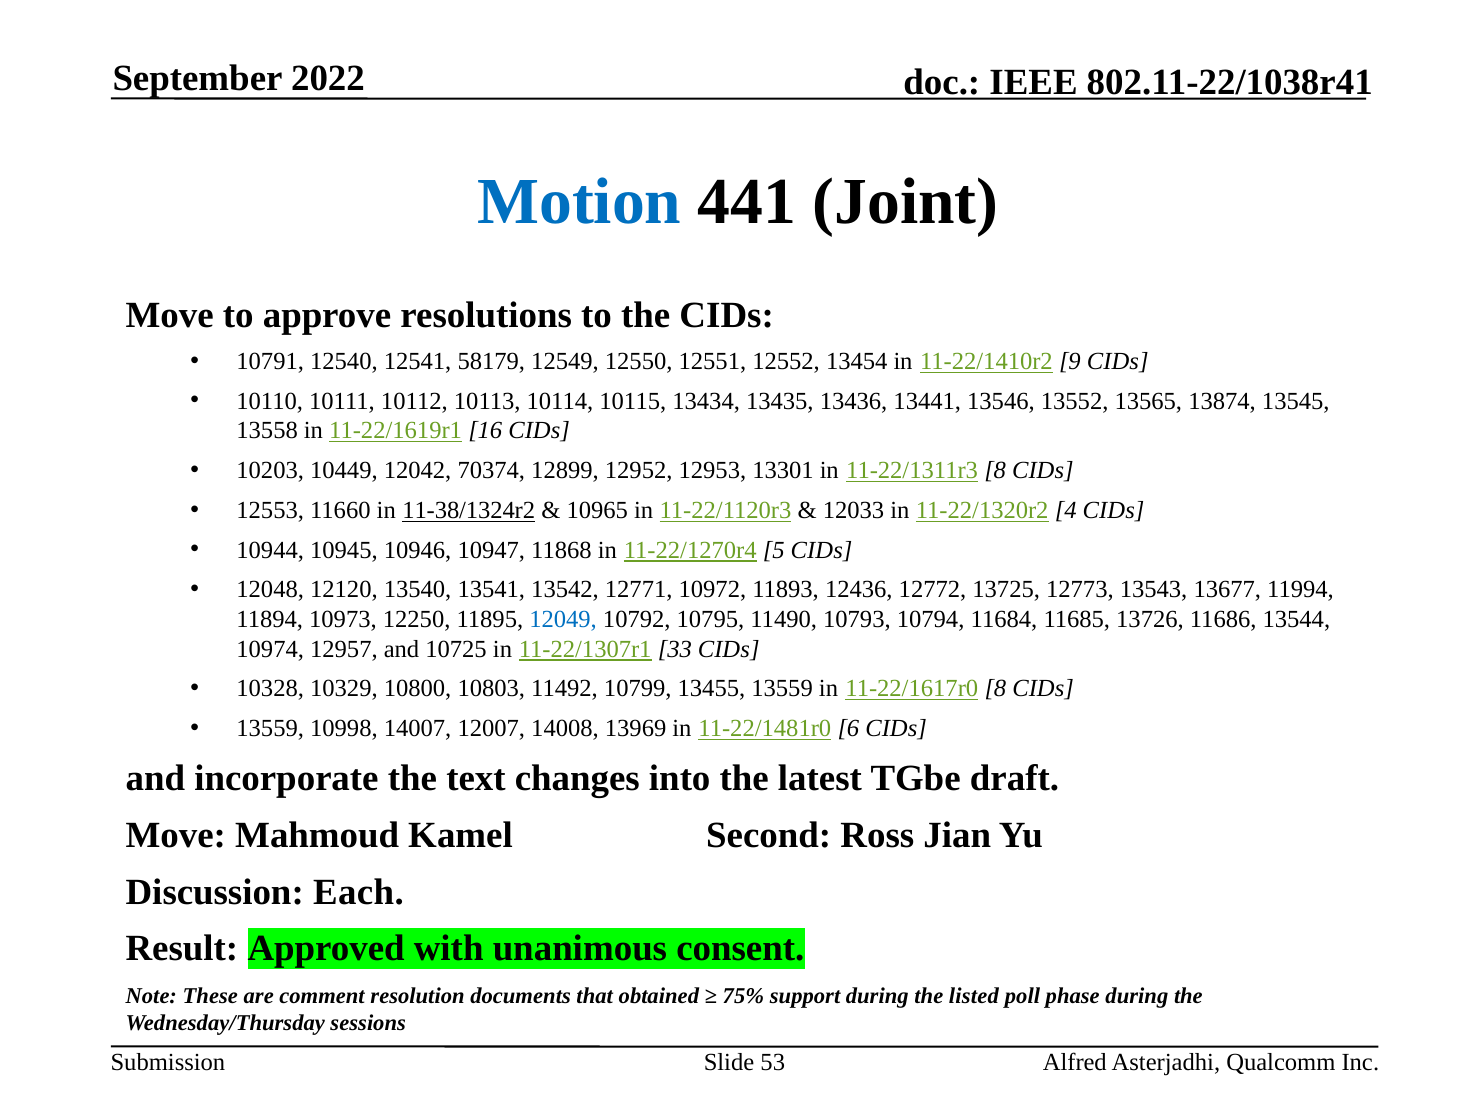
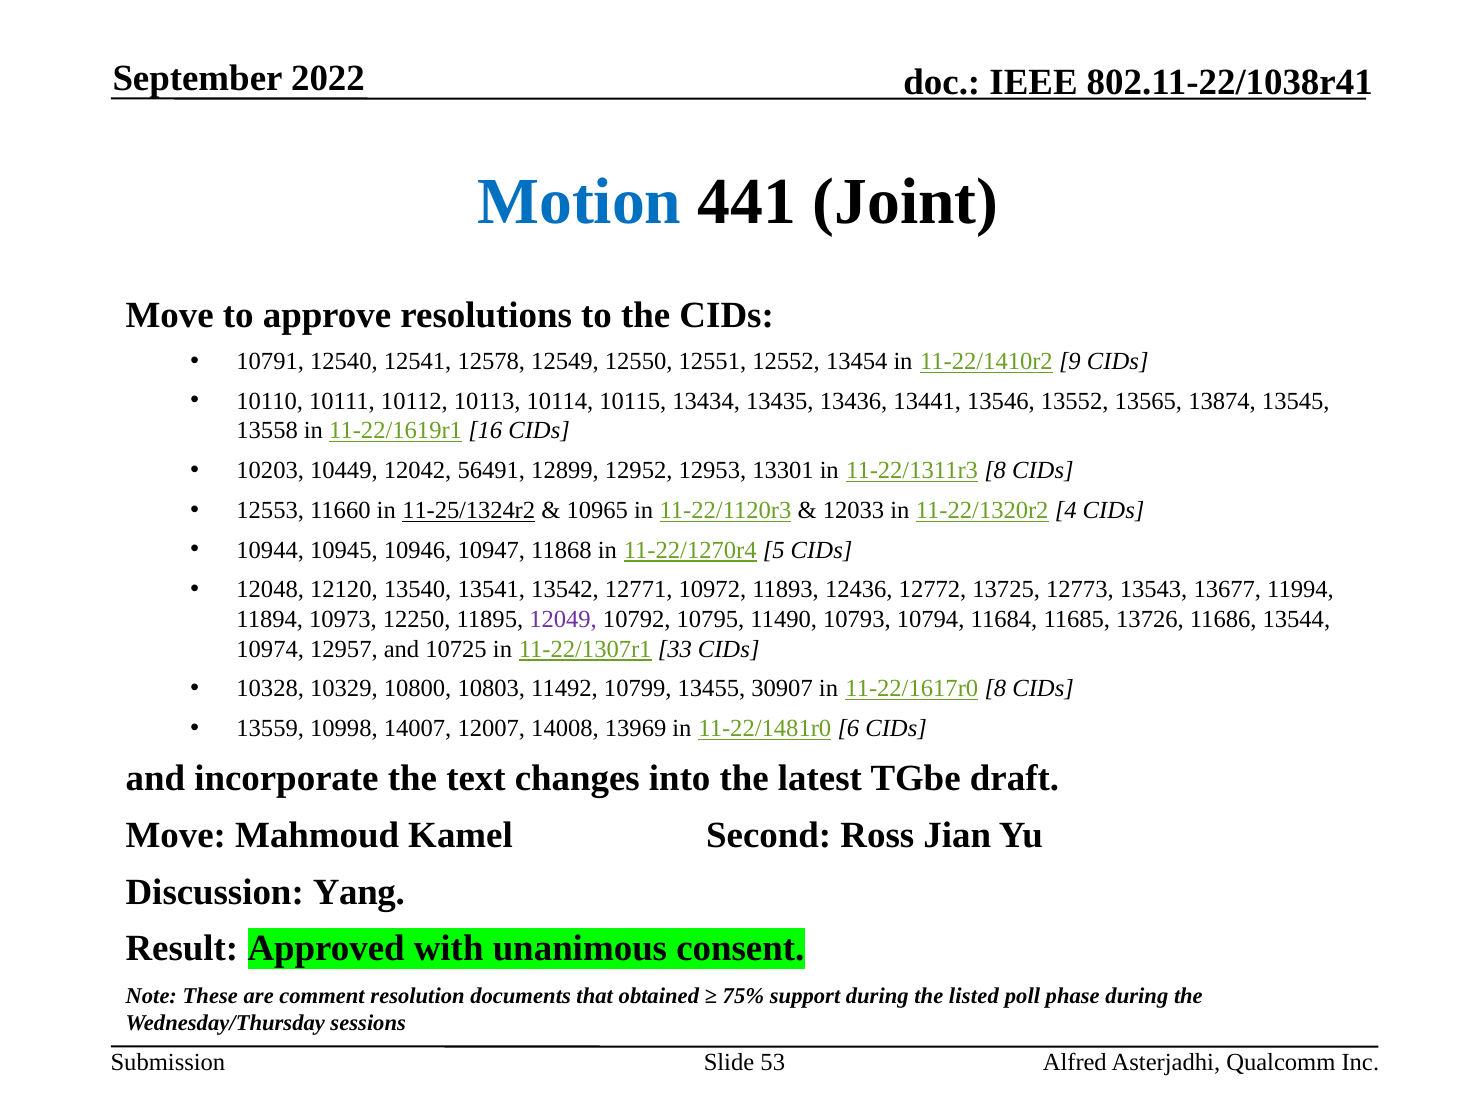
58179: 58179 -> 12578 (491, 361)
70374: 70374 -> 56491 (491, 470)
11-38/1324r2: 11-38/1324r2 -> 11-25/1324r2 (469, 510)
12049 colour: blue -> purple (563, 619)
13455 13559: 13559 -> 30907 (782, 689)
Each: Each -> Yang (359, 892)
